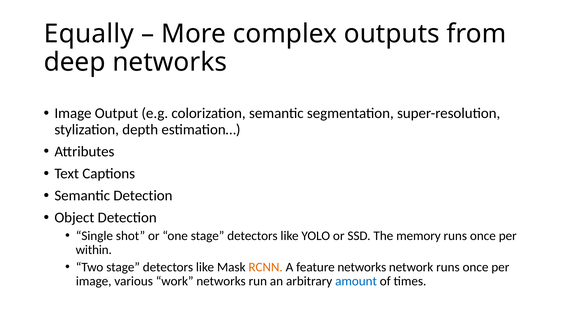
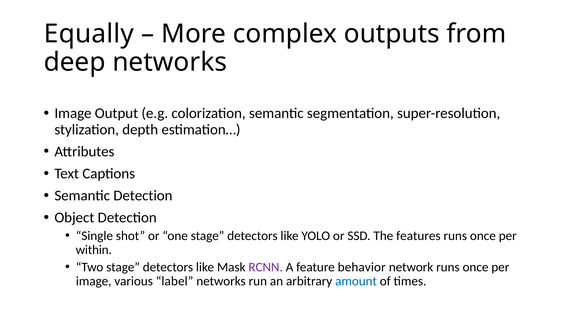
memory: memory -> features (418, 236)
RCNN colour: orange -> purple (266, 267)
feature networks: networks -> behavior (362, 267)
work: work -> label (175, 282)
